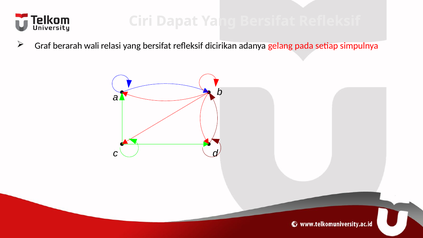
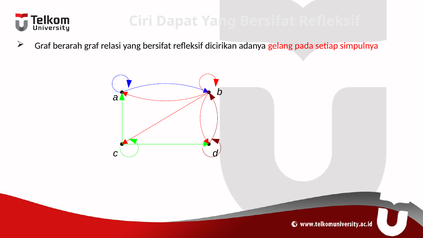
berarah wali: wali -> graf (92, 46)
